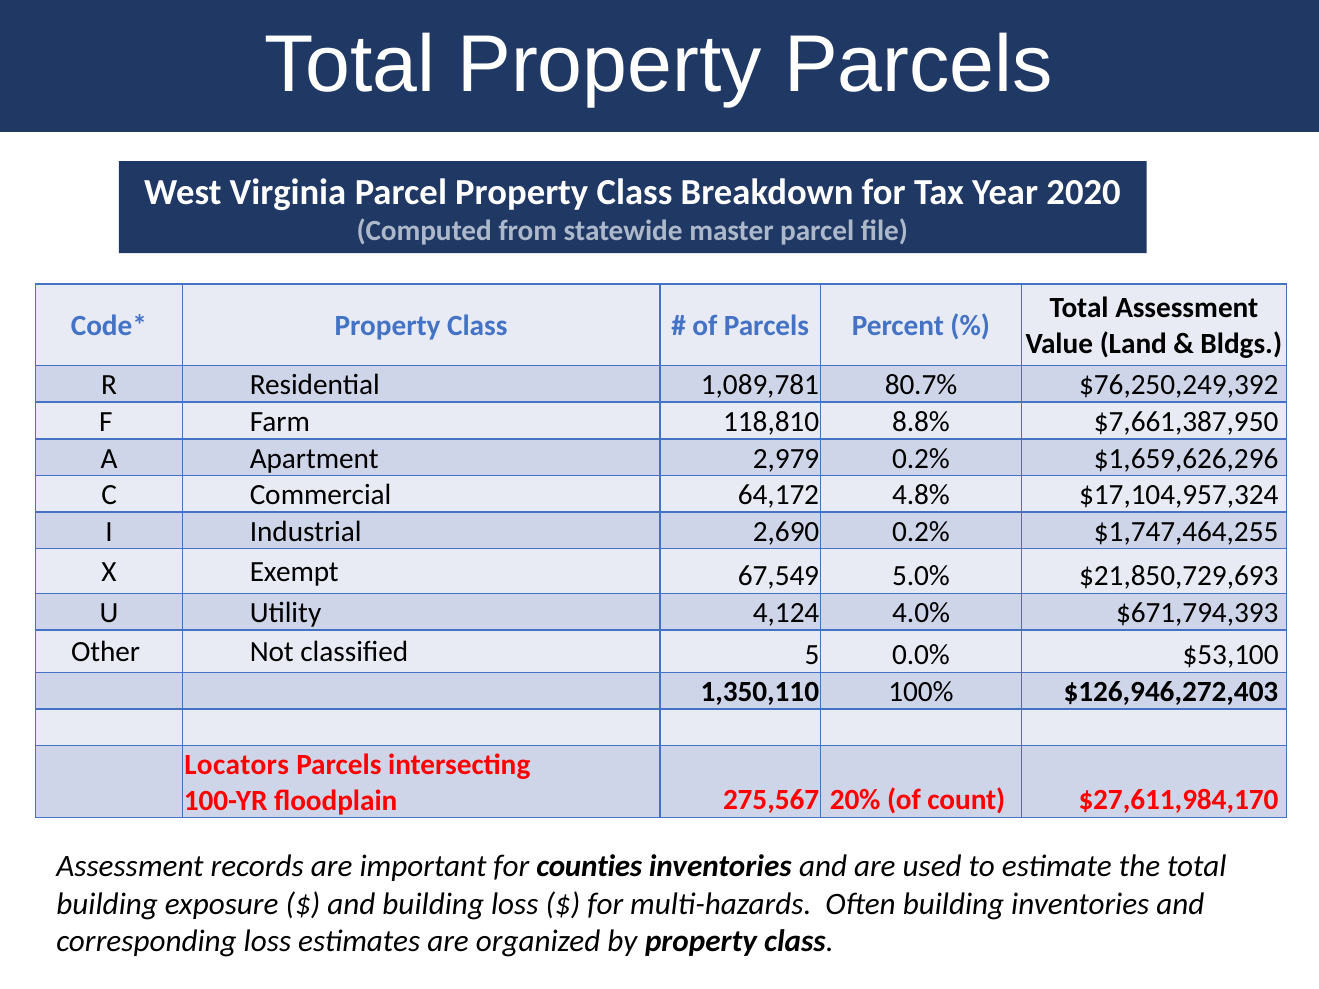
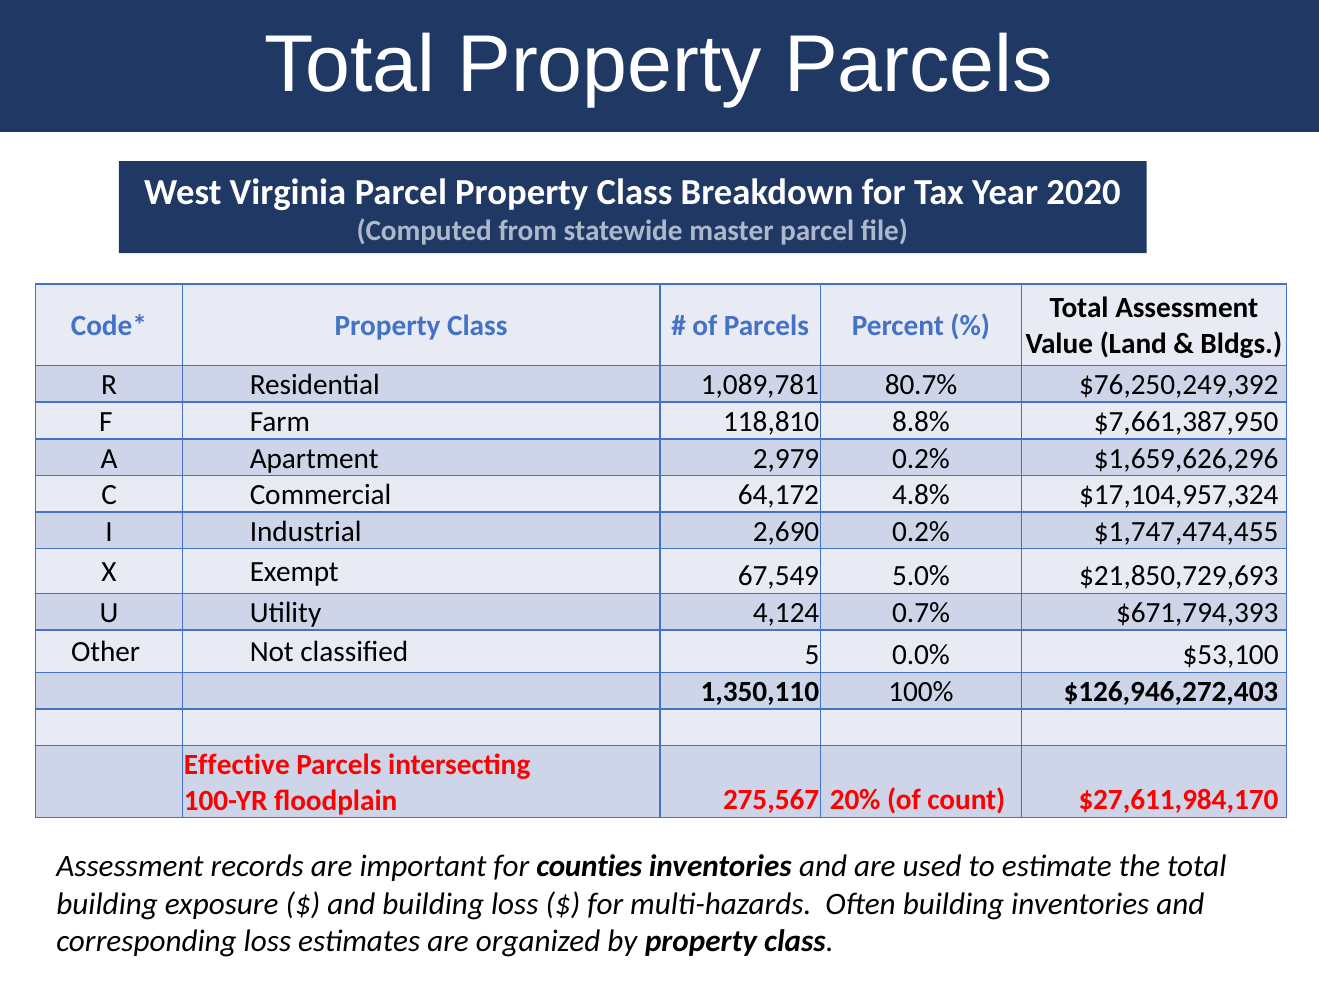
$1,747,464,255: $1,747,464,255 -> $1,747,474,455 (1186, 532)
4.0%: 4.0% -> 0.7% (921, 613)
Locators: Locators -> Effective (237, 765)
